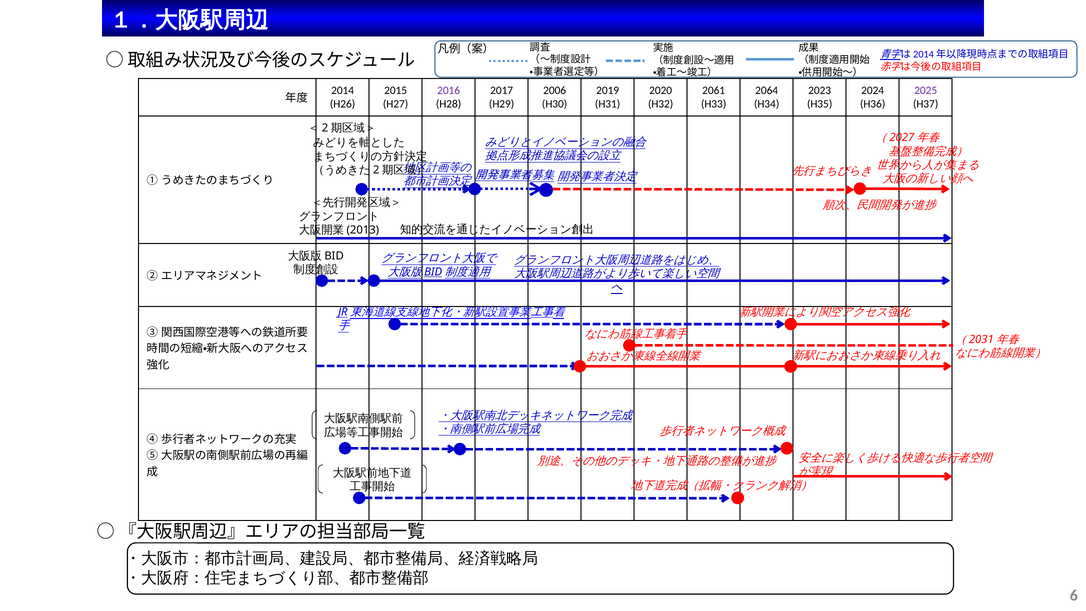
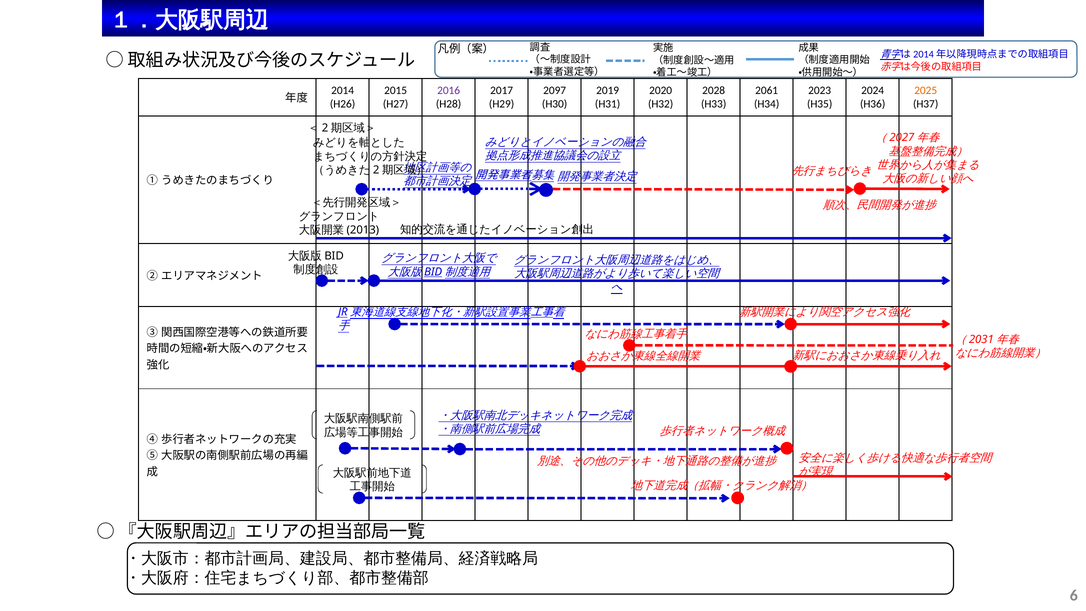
2006: 2006 -> 2097 (555, 90)
2061: 2061 -> 2028 (714, 90)
2064: 2064 -> 2061 (767, 90)
2025 colour: purple -> orange (926, 90)
